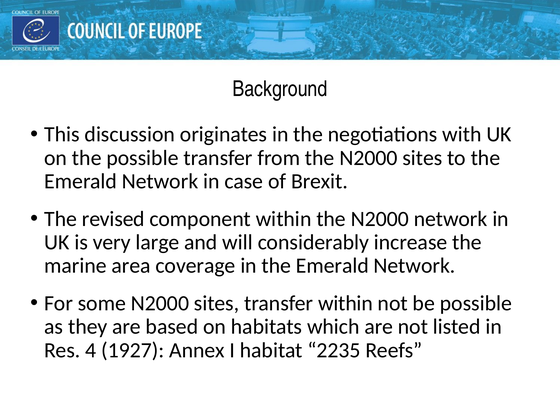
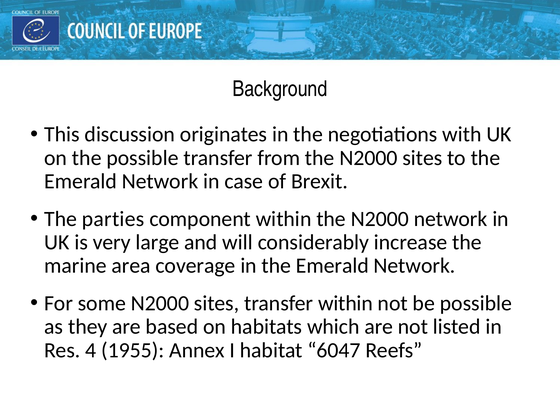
revised: revised -> parties (113, 219)
1927: 1927 -> 1955 (133, 350)
2235: 2235 -> 6047 (334, 350)
